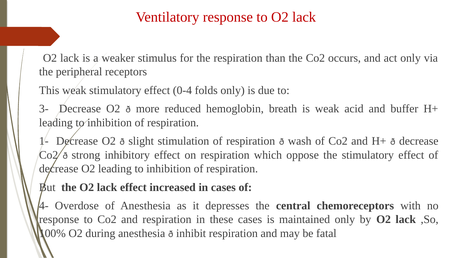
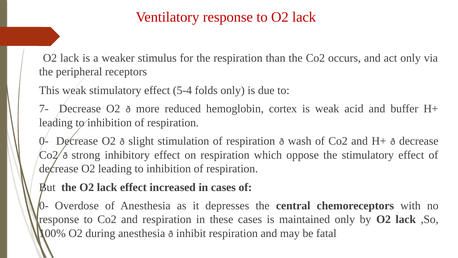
0-4: 0-4 -> 5-4 (182, 90)
3-: 3- -> 7- (44, 109)
breath: breath -> cortex (283, 109)
1-: 1- -> 0- (44, 141)
4-: 4- -> 0- (44, 205)
